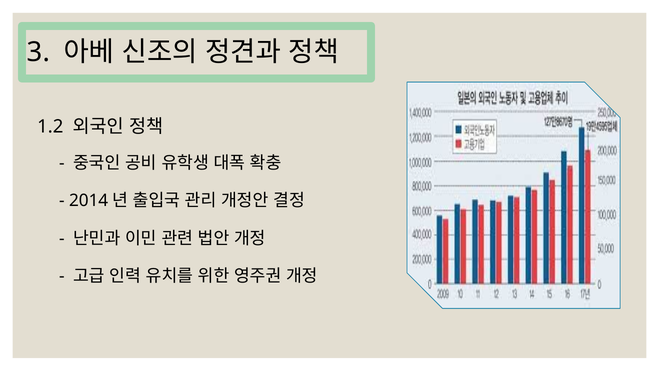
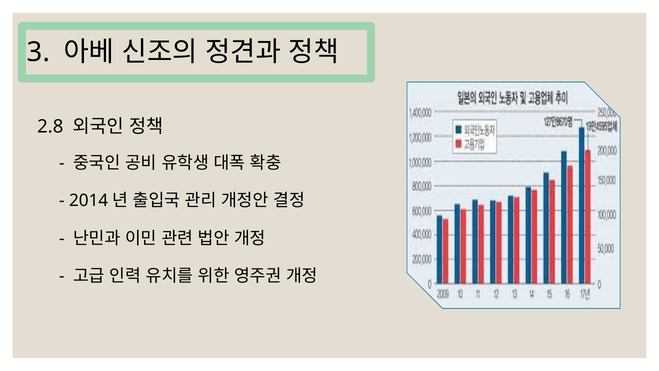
1.2: 1.2 -> 2.8 (50, 126)
